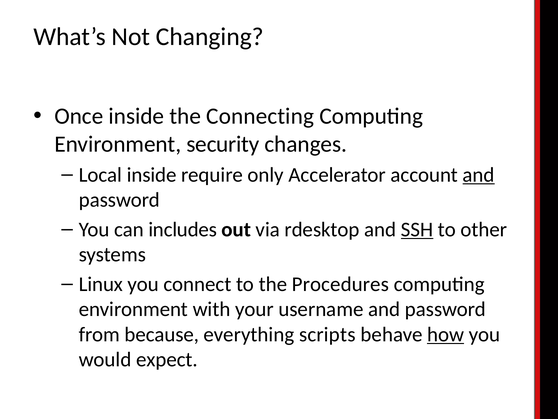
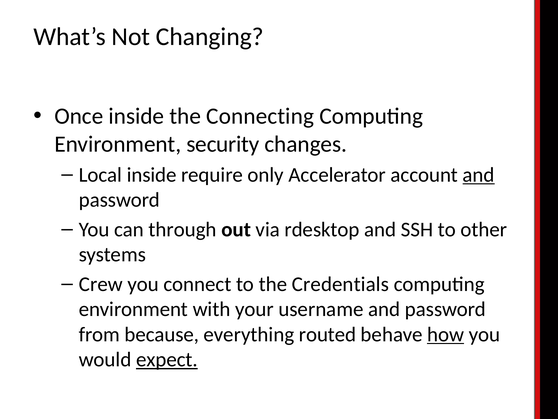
includes: includes -> through (183, 229)
SSH underline: present -> none (417, 229)
Linux: Linux -> Crew (101, 284)
Procedures: Procedures -> Credentials (340, 284)
scripts: scripts -> routed (327, 334)
expect underline: none -> present (167, 359)
